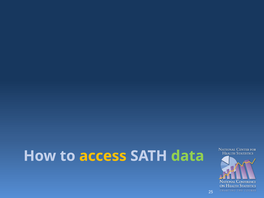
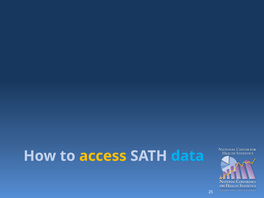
data colour: light green -> light blue (188, 156)
